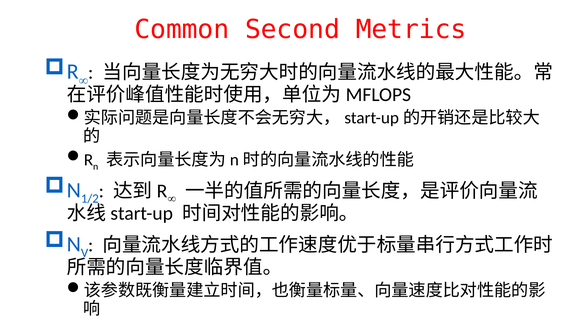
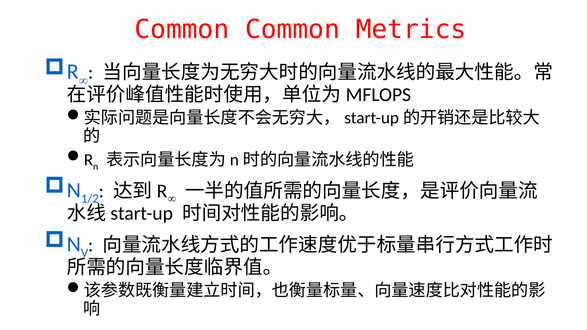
Common Second: Second -> Common (292, 29)
